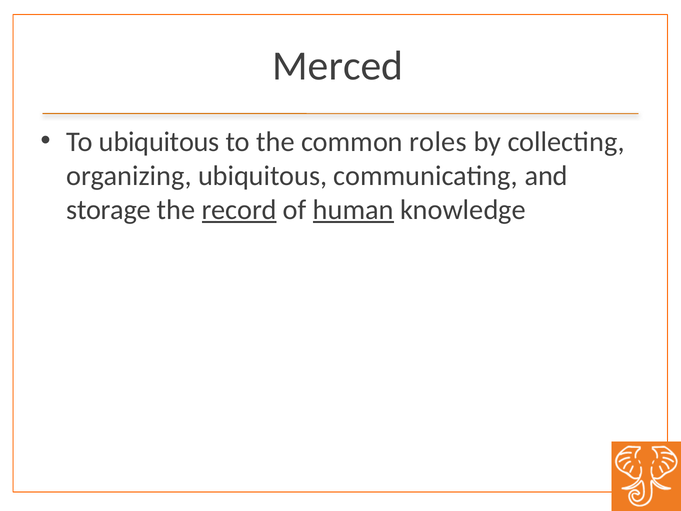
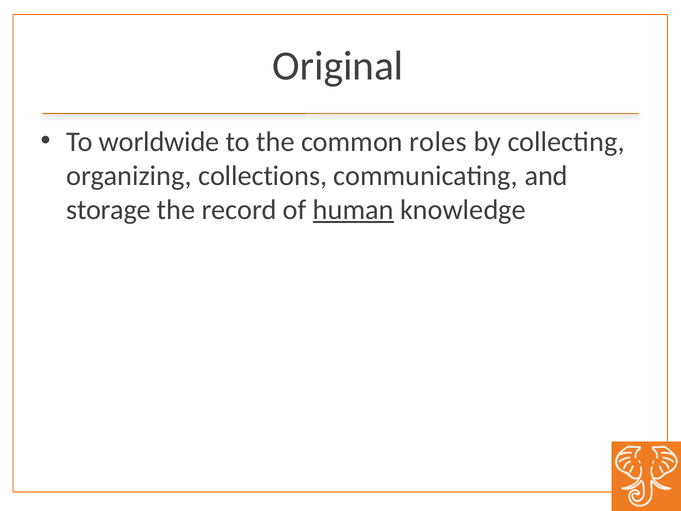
Merced: Merced -> Original (338, 66)
To ubiquitous: ubiquitous -> worldwide (159, 142)
organizing ubiquitous: ubiquitous -> collections (263, 176)
record underline: present -> none (239, 210)
